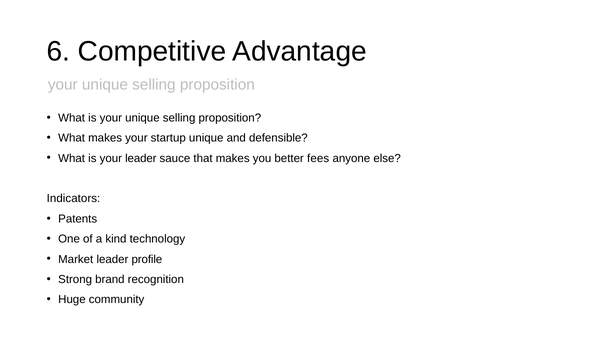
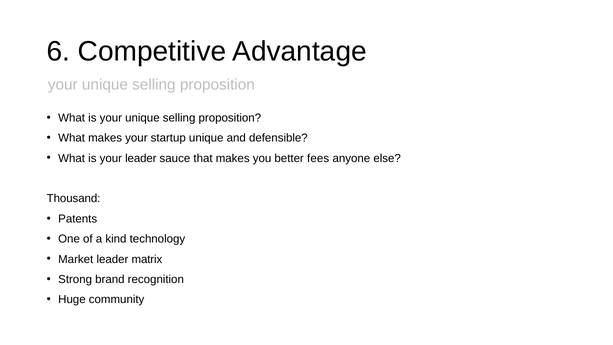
Indicators: Indicators -> Thousand (74, 199)
profile: profile -> matrix (147, 259)
